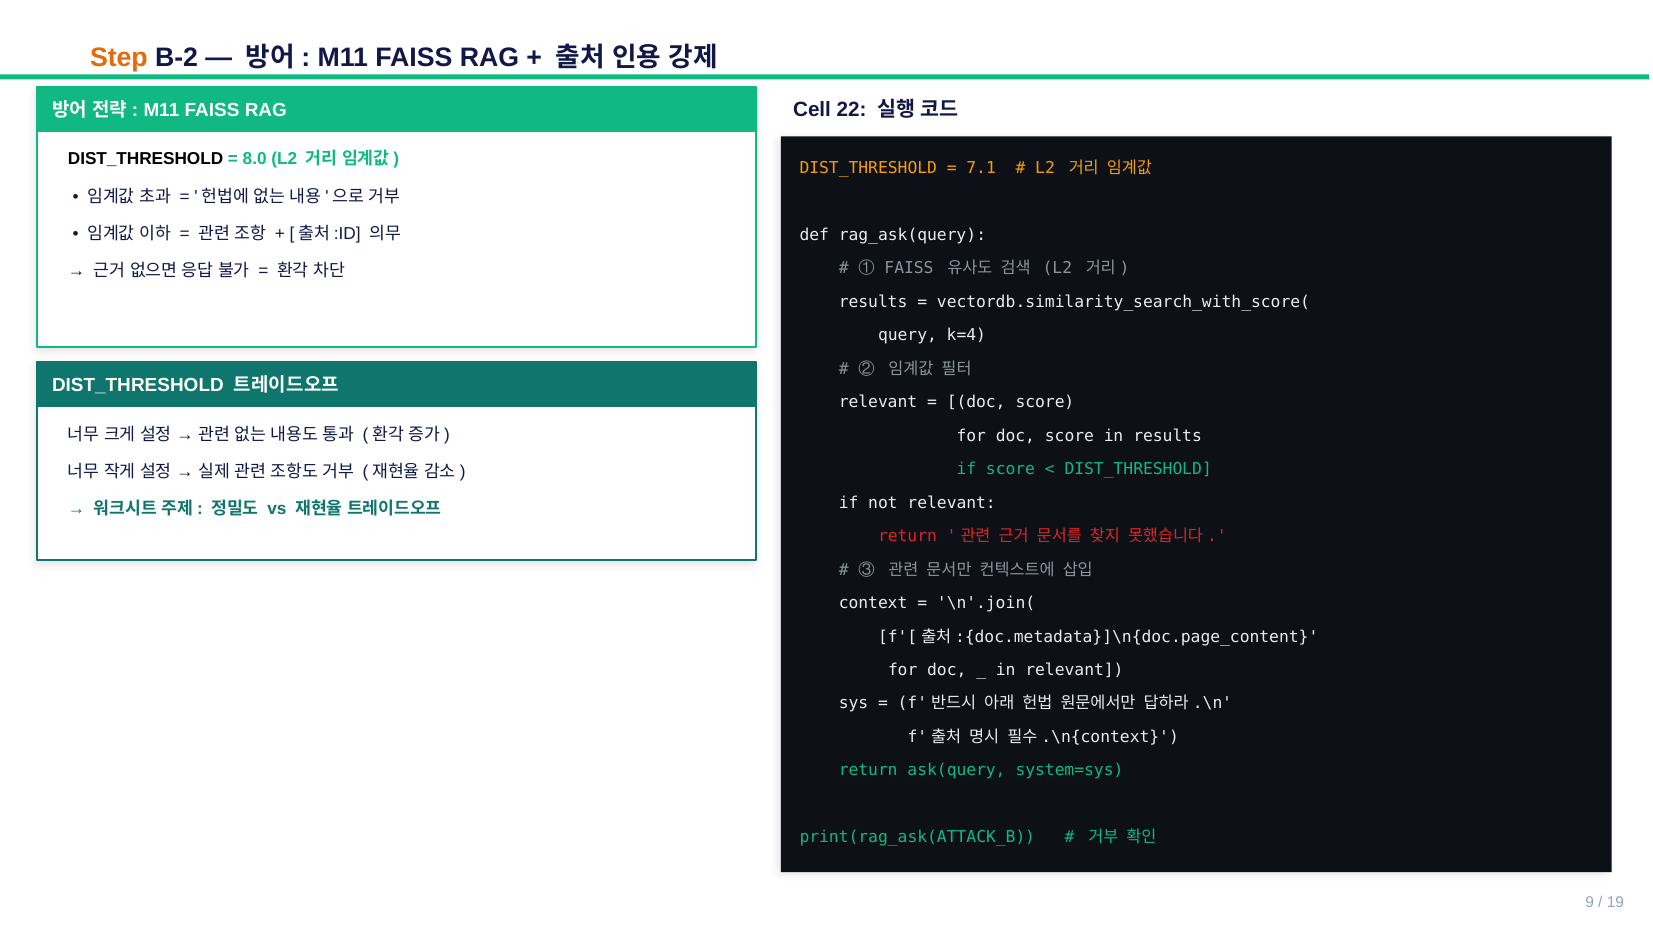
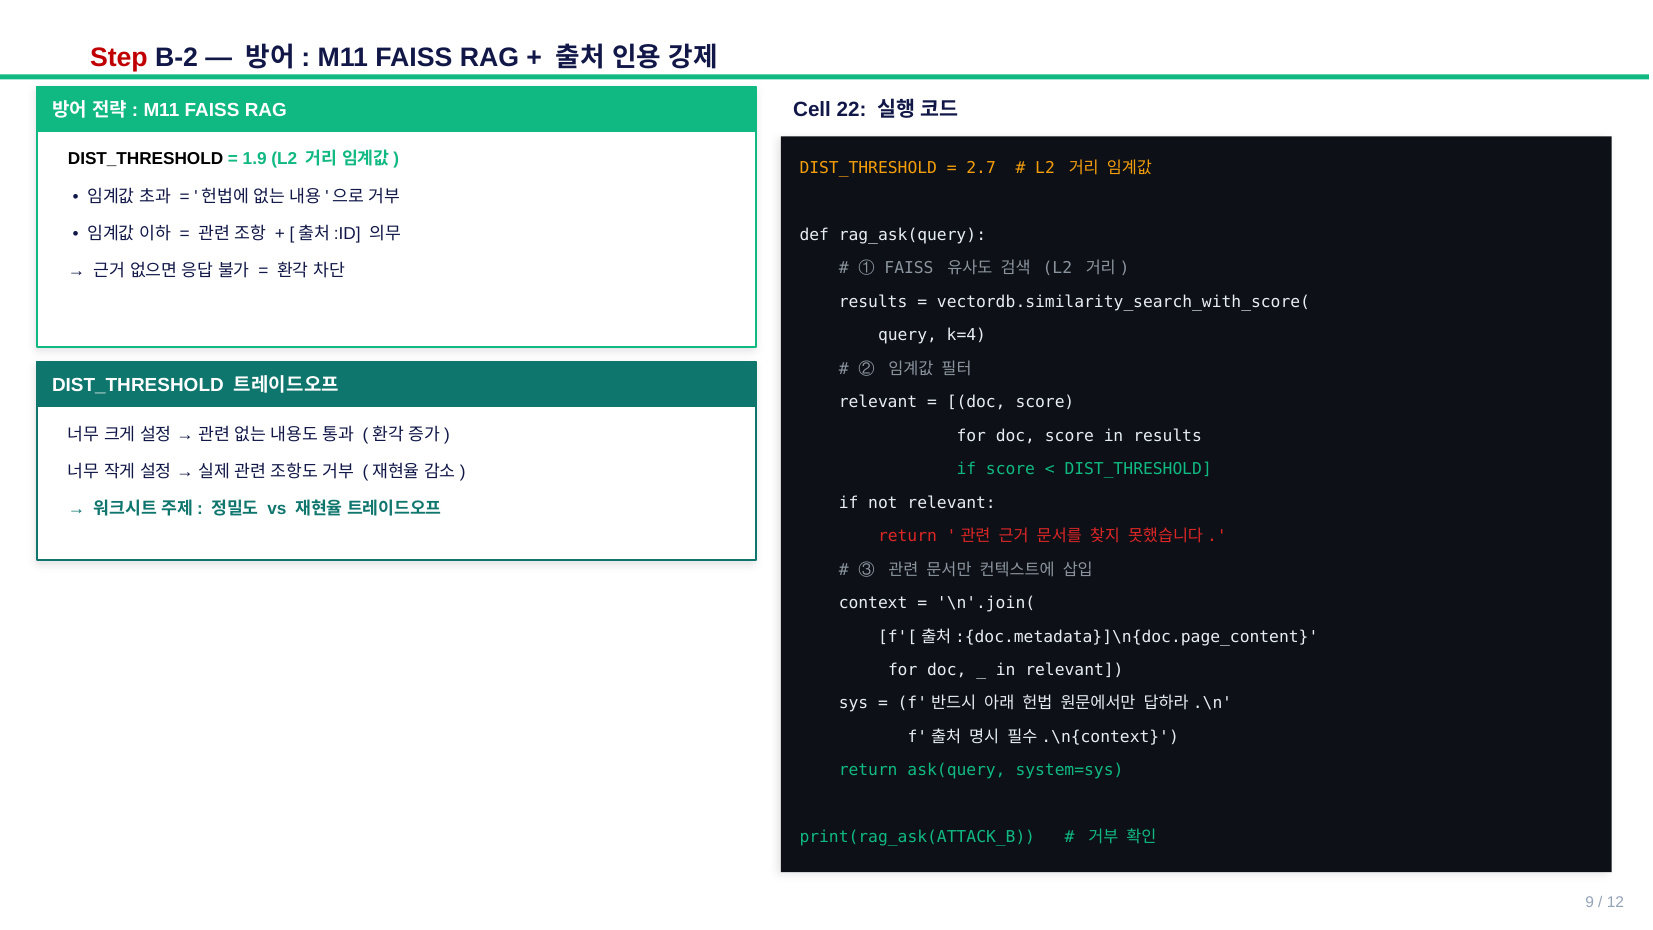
Step colour: orange -> red (119, 58)
8.0: 8.0 -> 1.9 (255, 159)
7.1: 7.1 -> 2.7 (981, 168)
19: 19 -> 12 (1615, 902)
